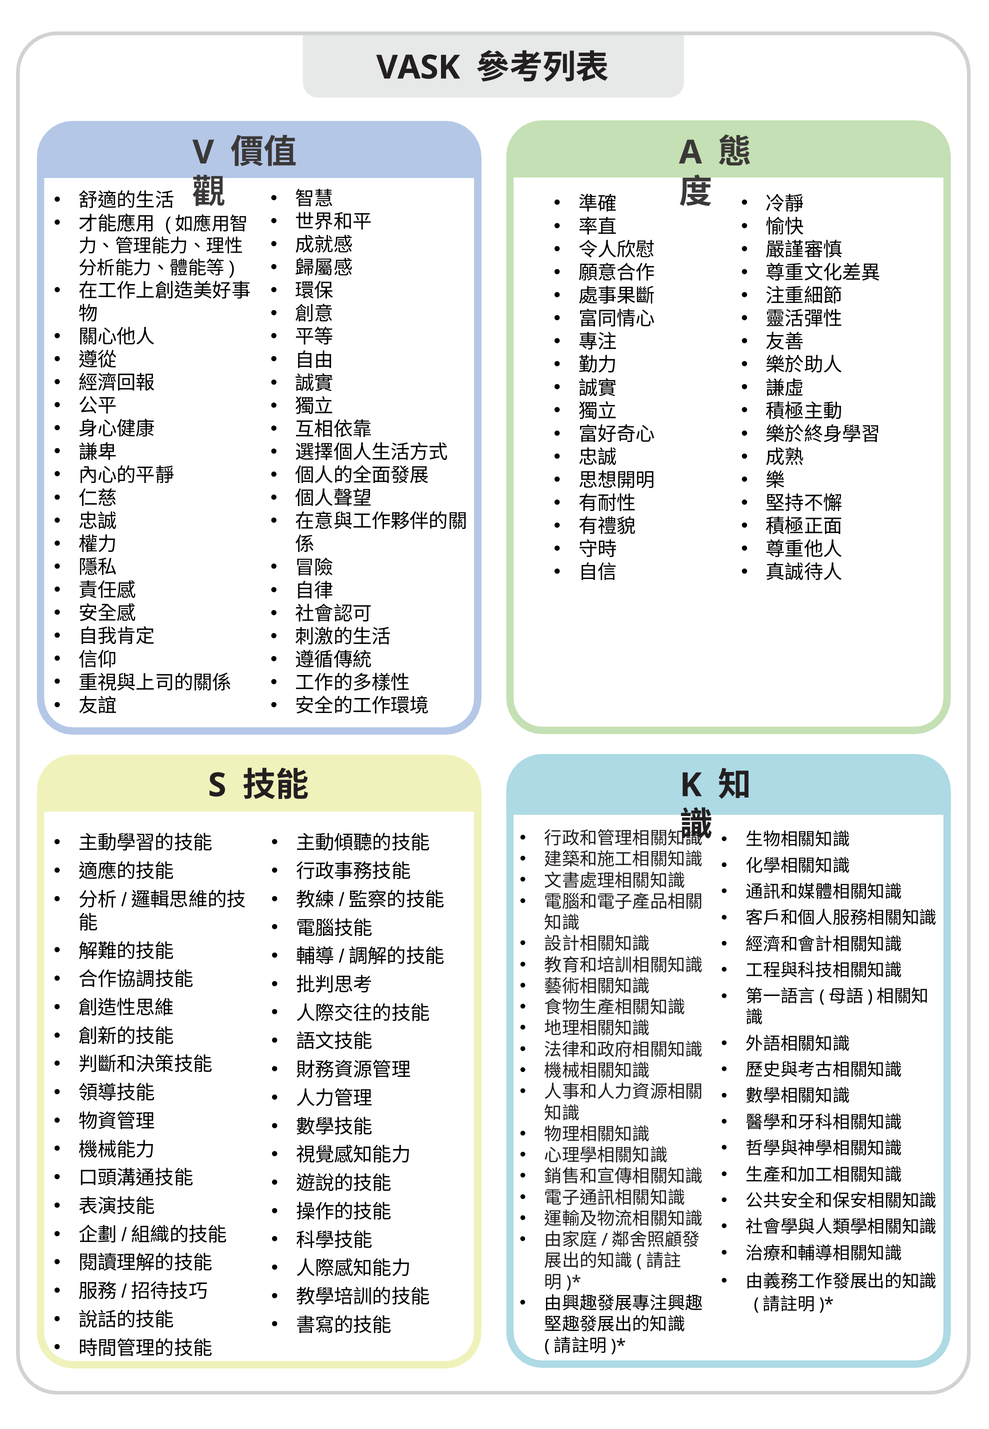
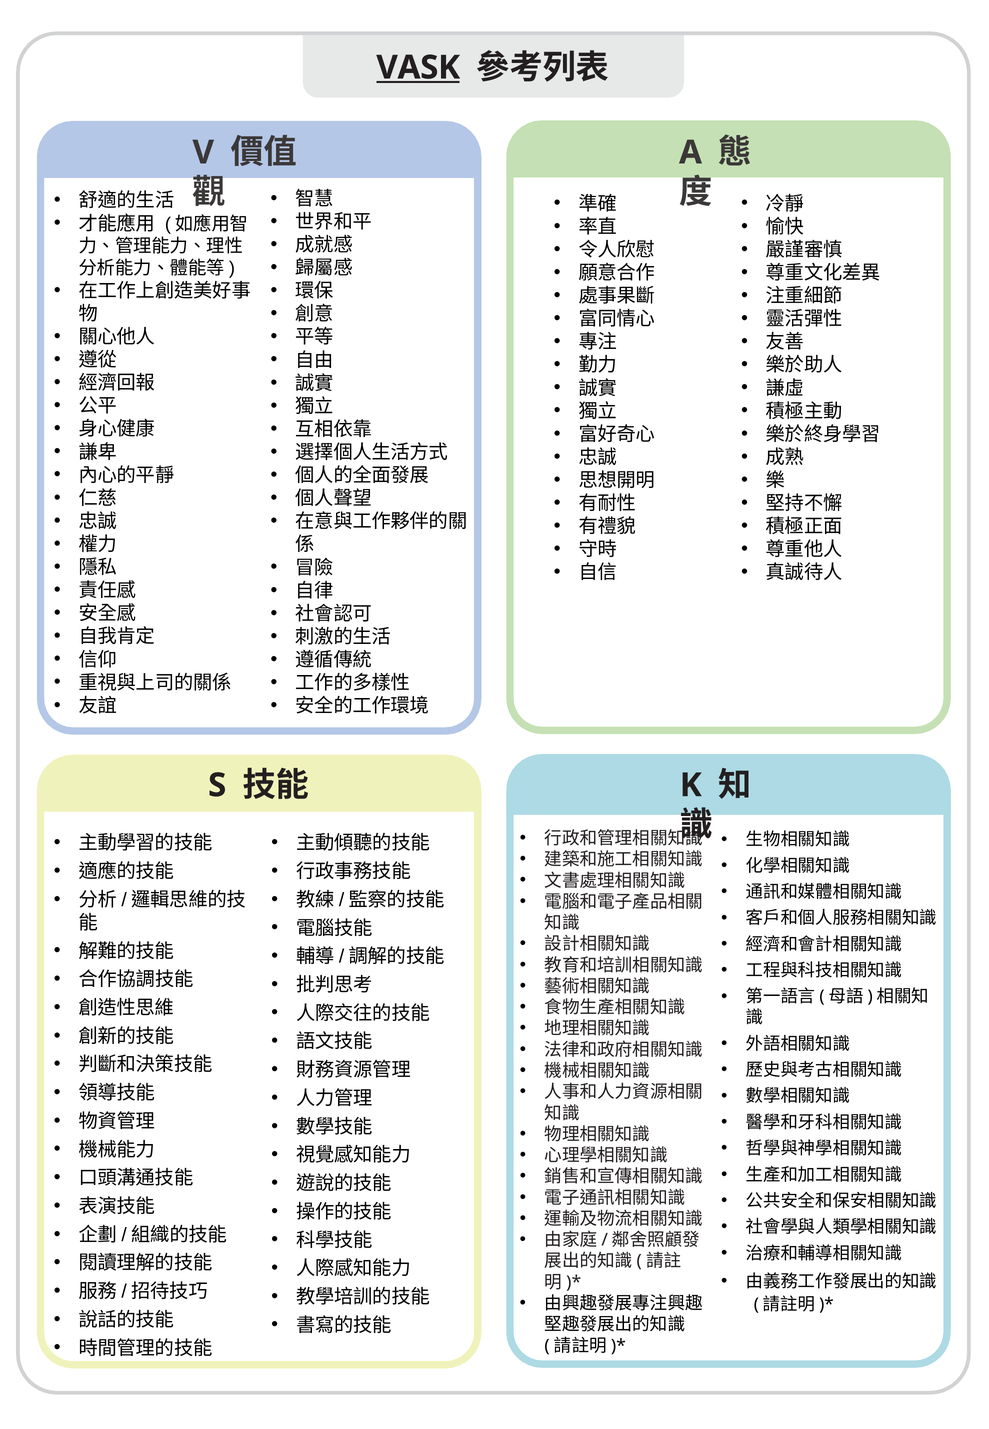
VASK underline: none -> present (418, 68)
